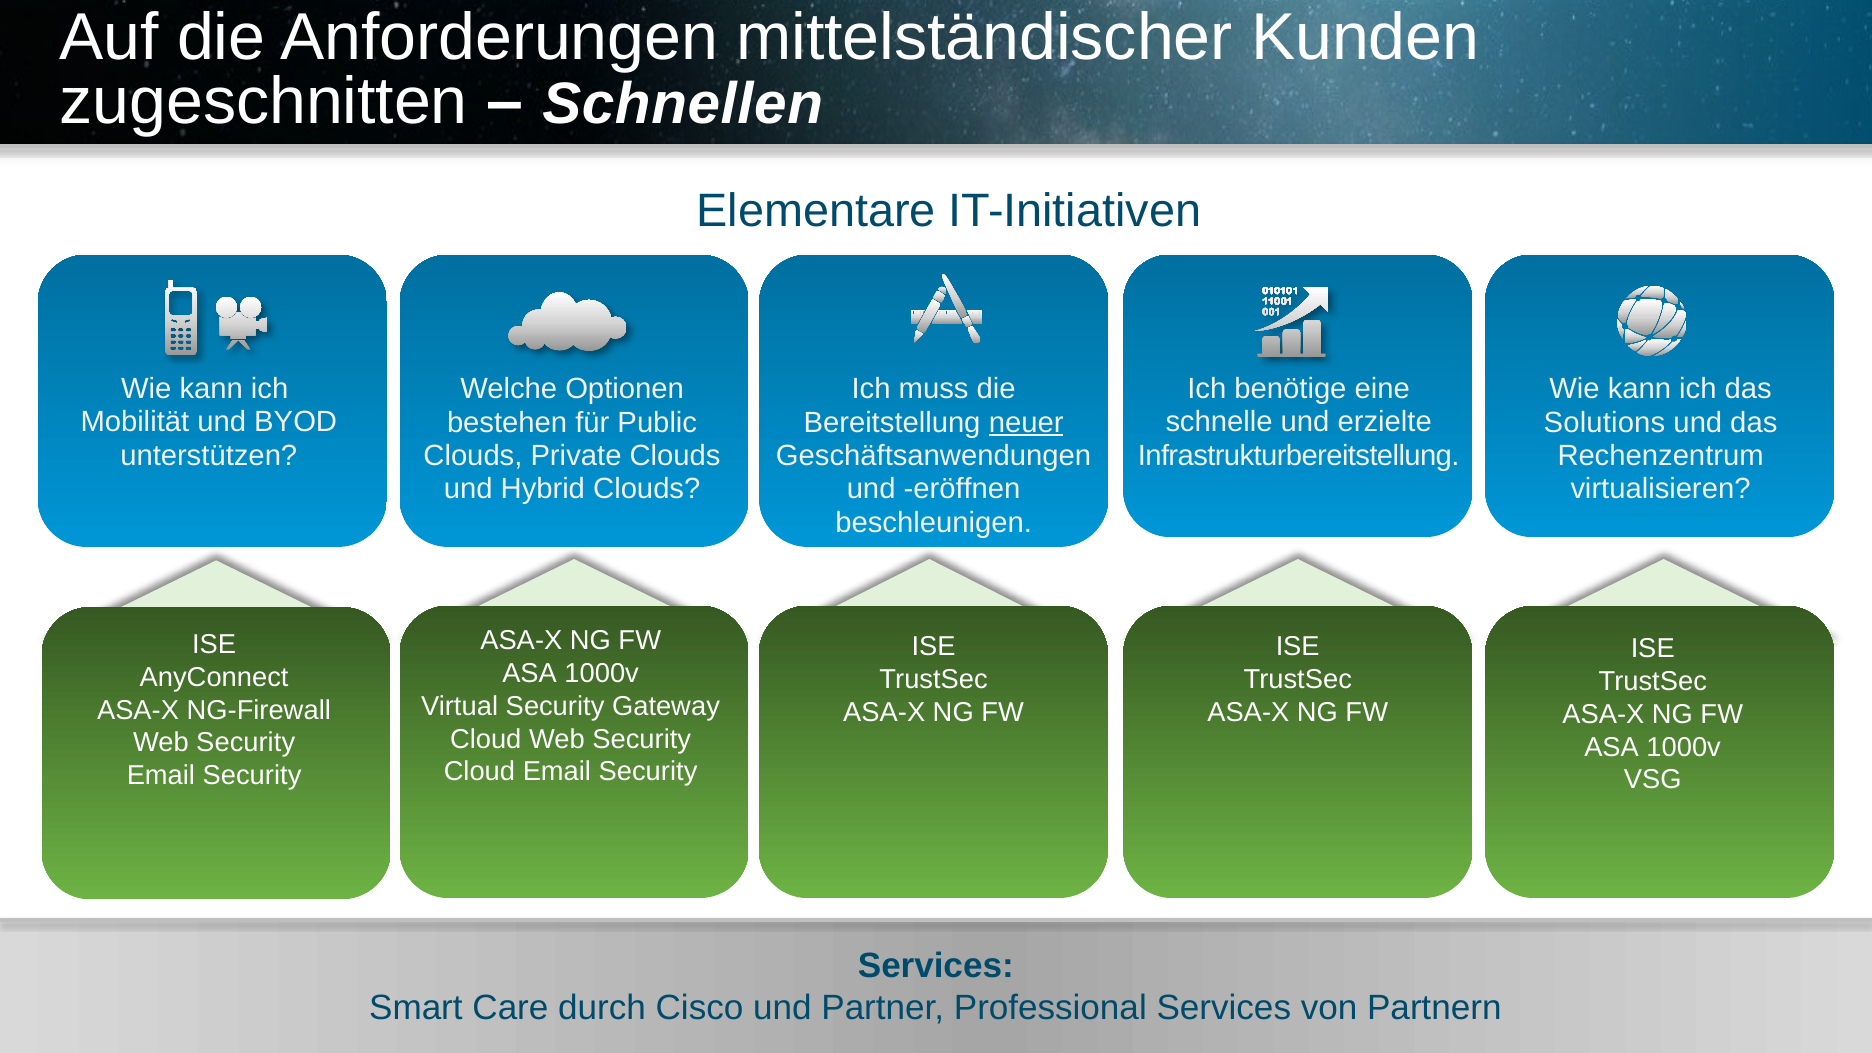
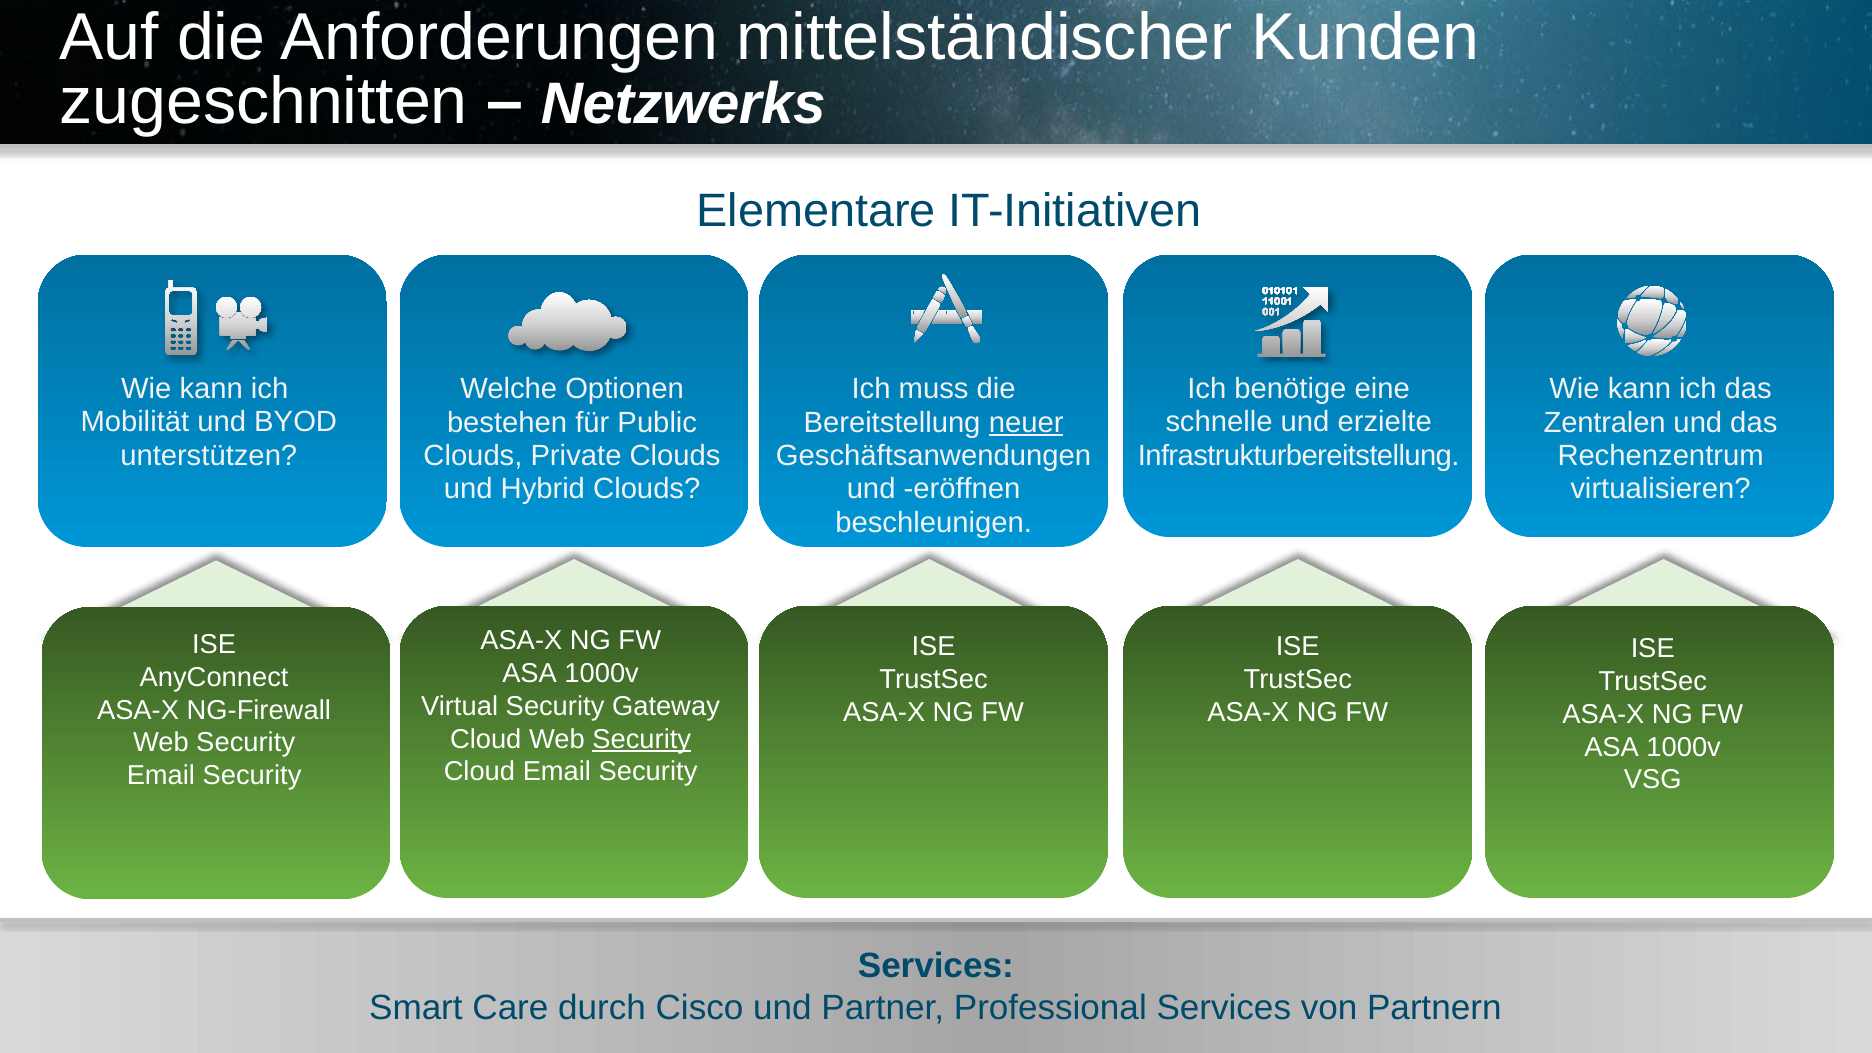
Schnellen: Schnellen -> Netzwerks (683, 104)
Solutions: Solutions -> Zentralen (1605, 423)
Security underline: none -> present (642, 739)
